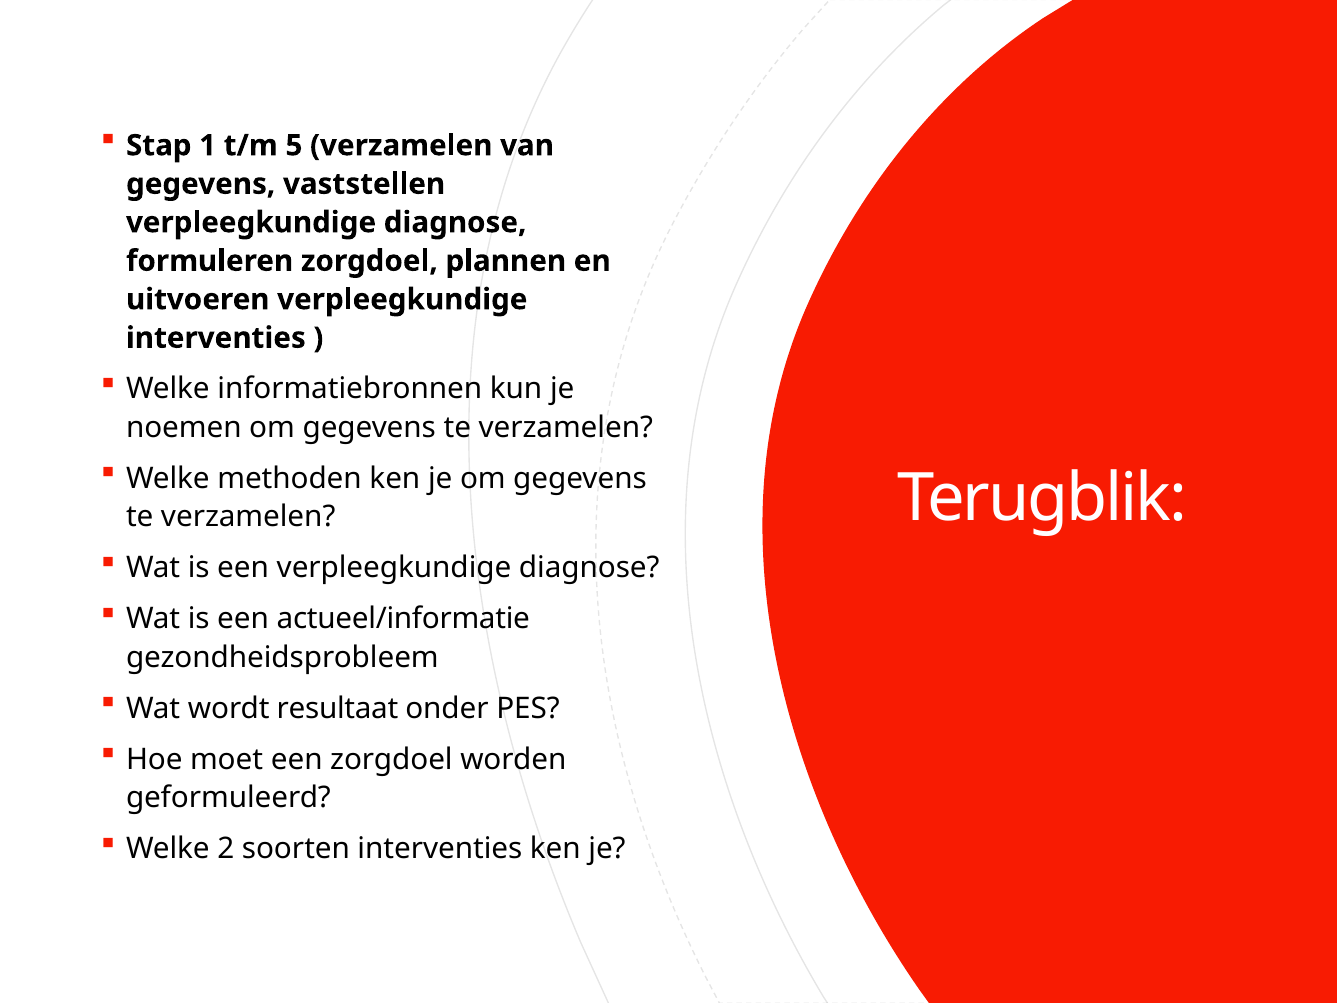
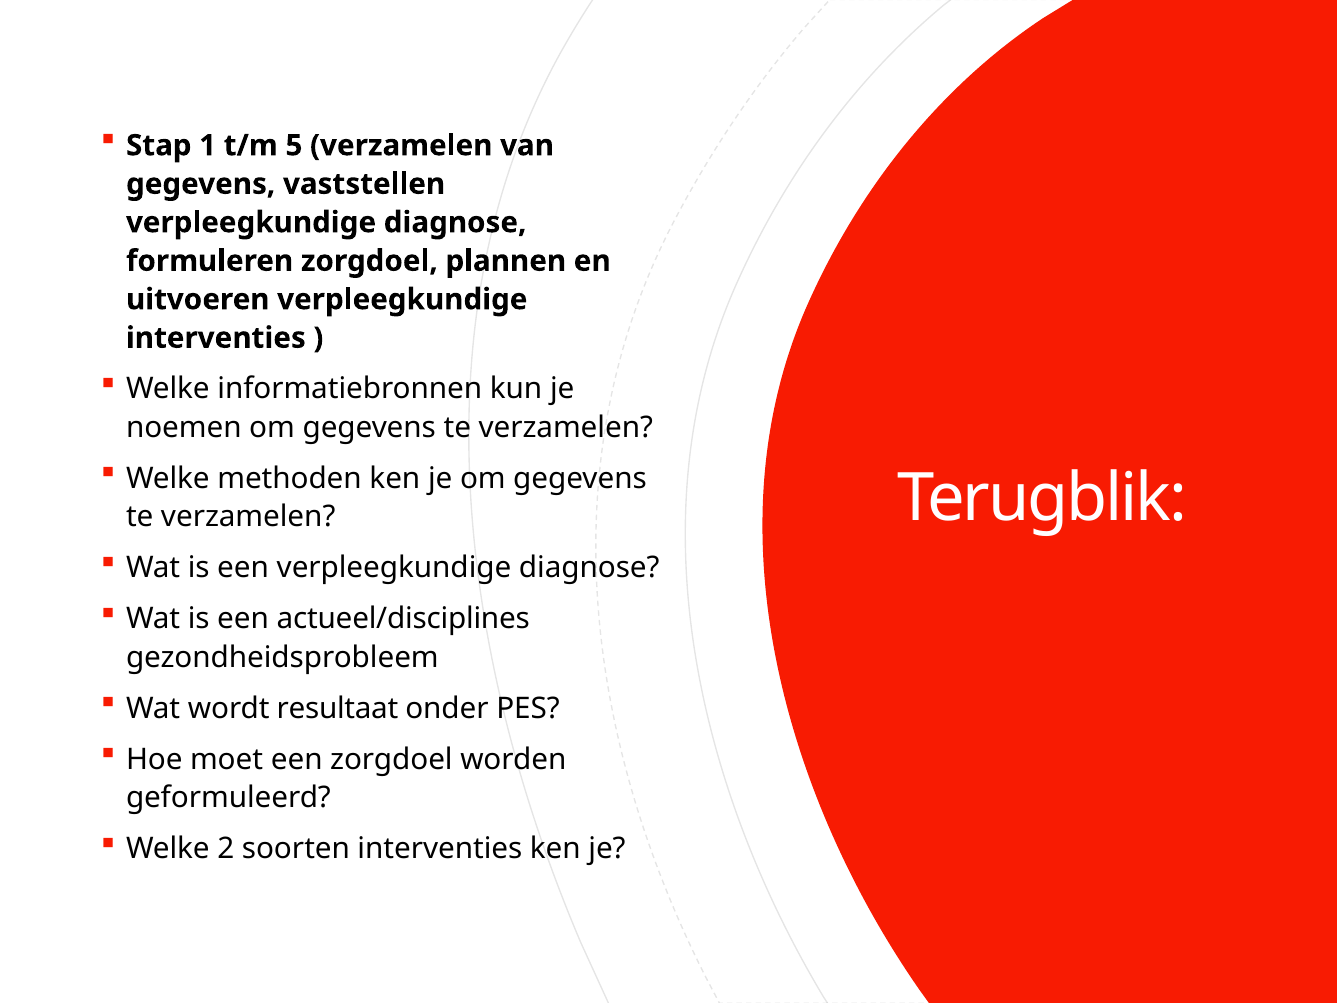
actueel/informatie: actueel/informatie -> actueel/disciplines (403, 619)
